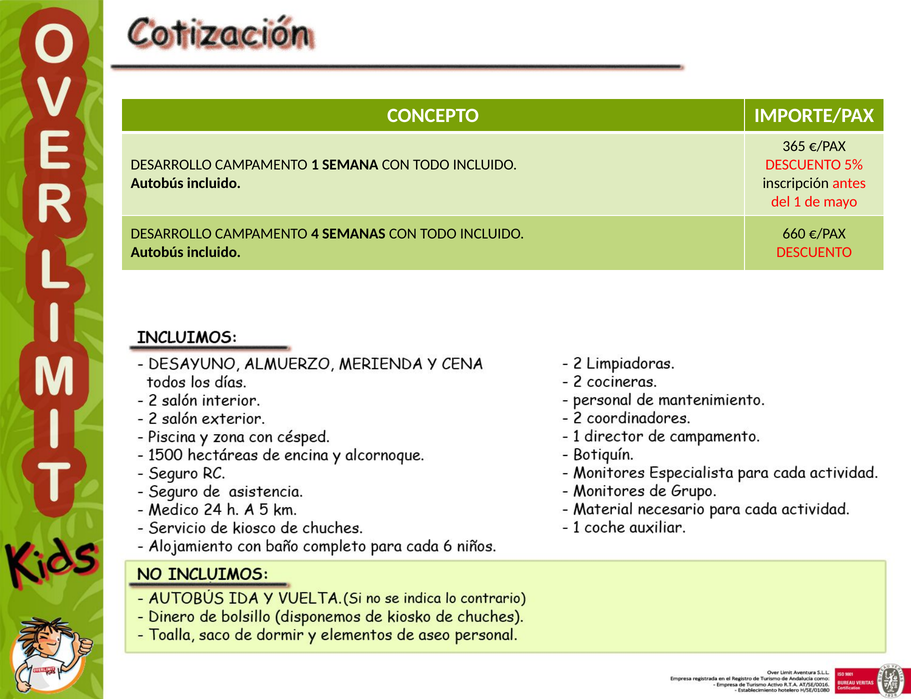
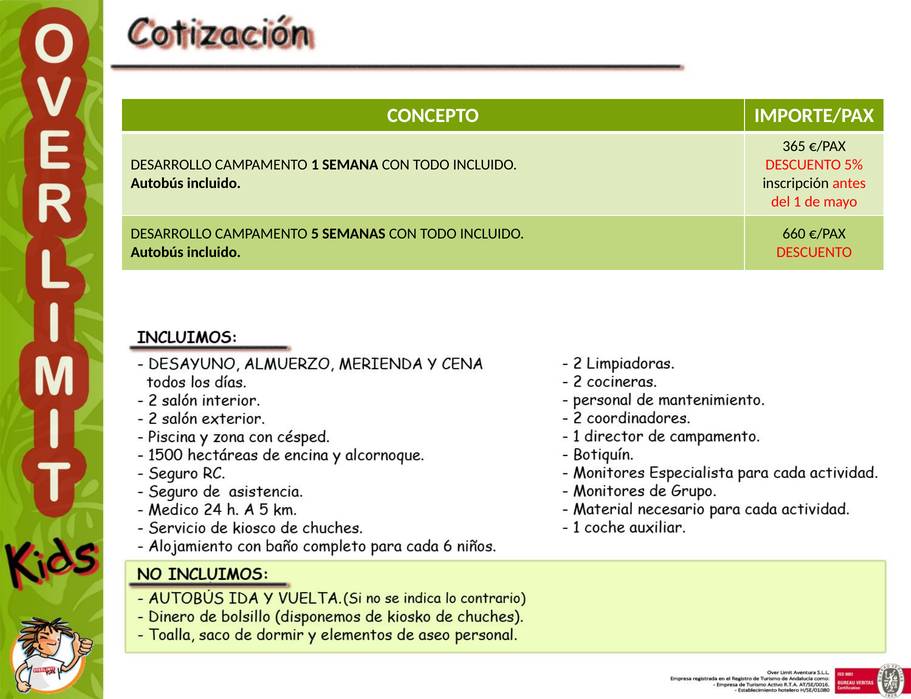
4: 4 -> 5 (315, 234)
